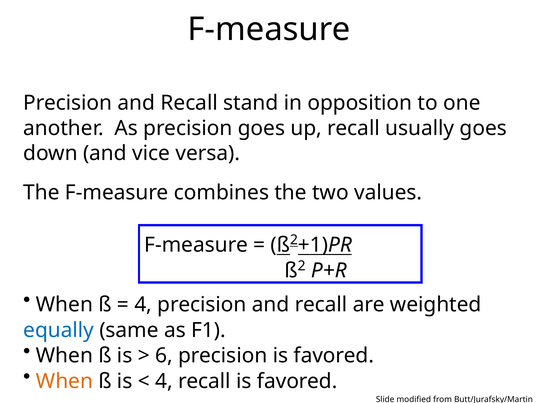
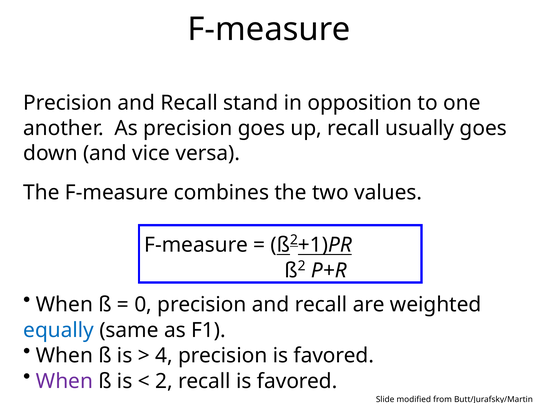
4: 4 -> 0 (143, 305)
6: 6 -> 4 (164, 356)
When colour: orange -> purple (64, 382)
4: 4 -> 2 (164, 382)
